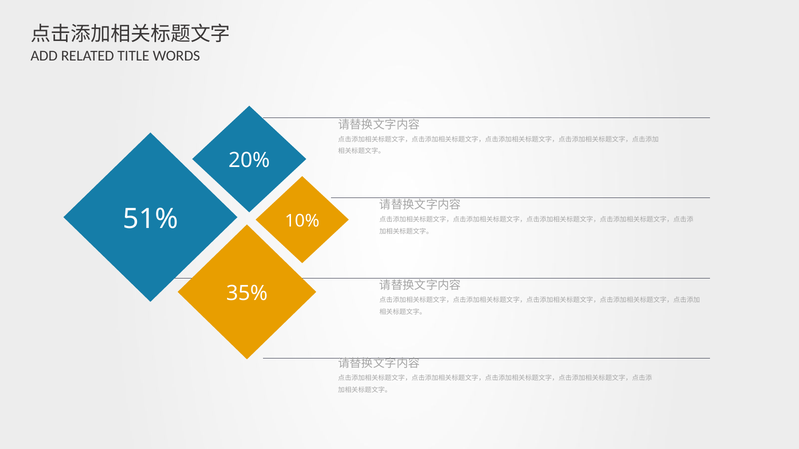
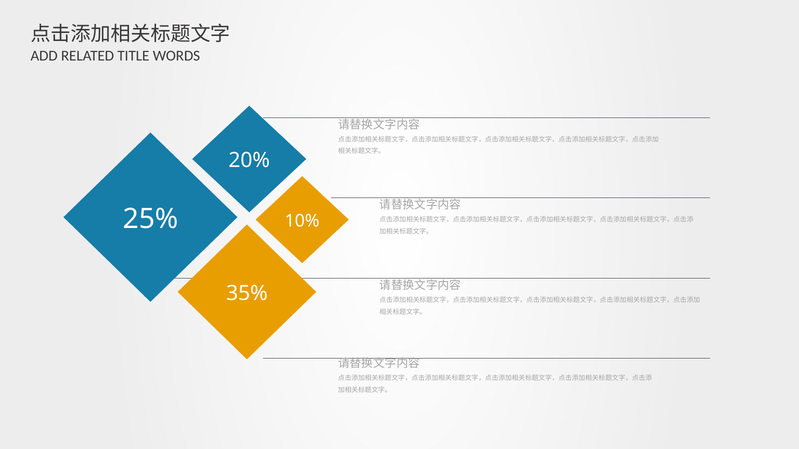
51%: 51% -> 25% (150, 219)
